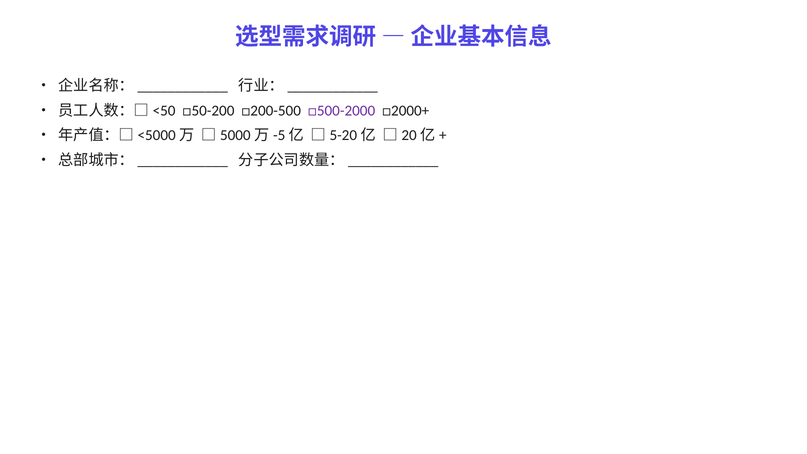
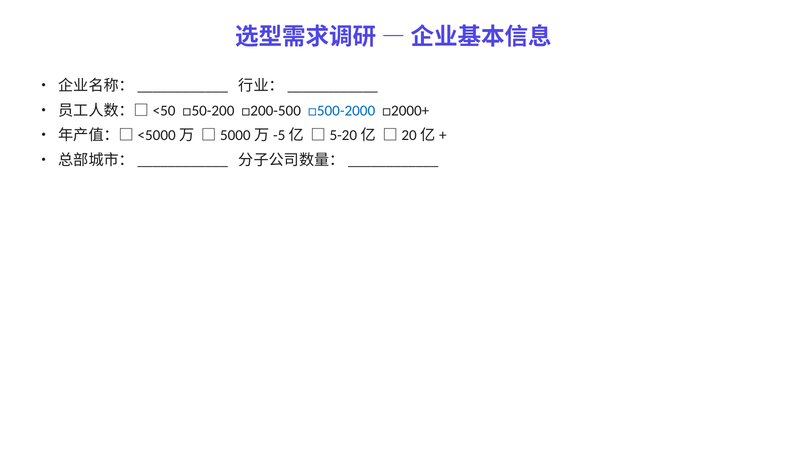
□500-2000 colour: purple -> blue (341, 111)
